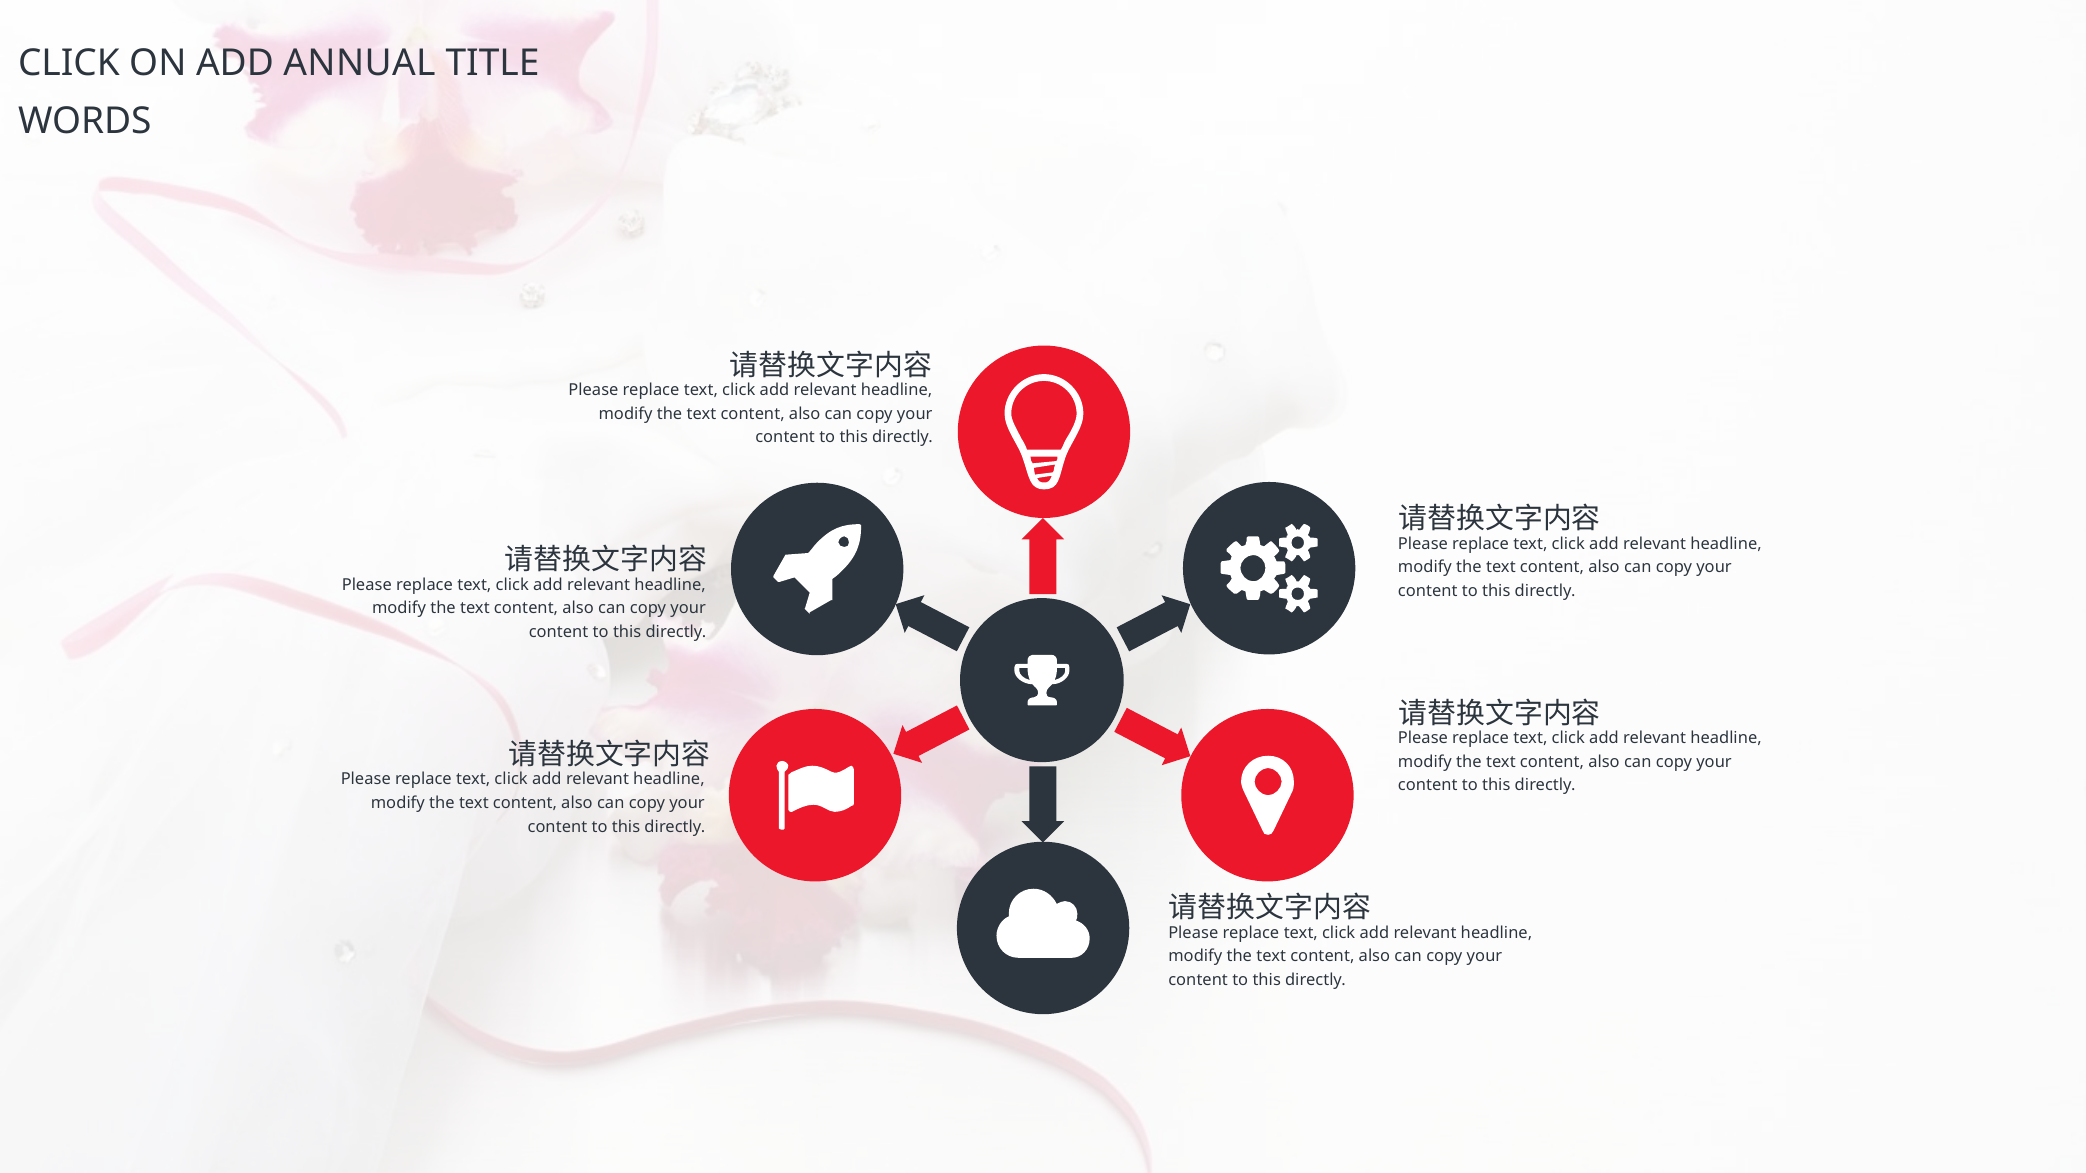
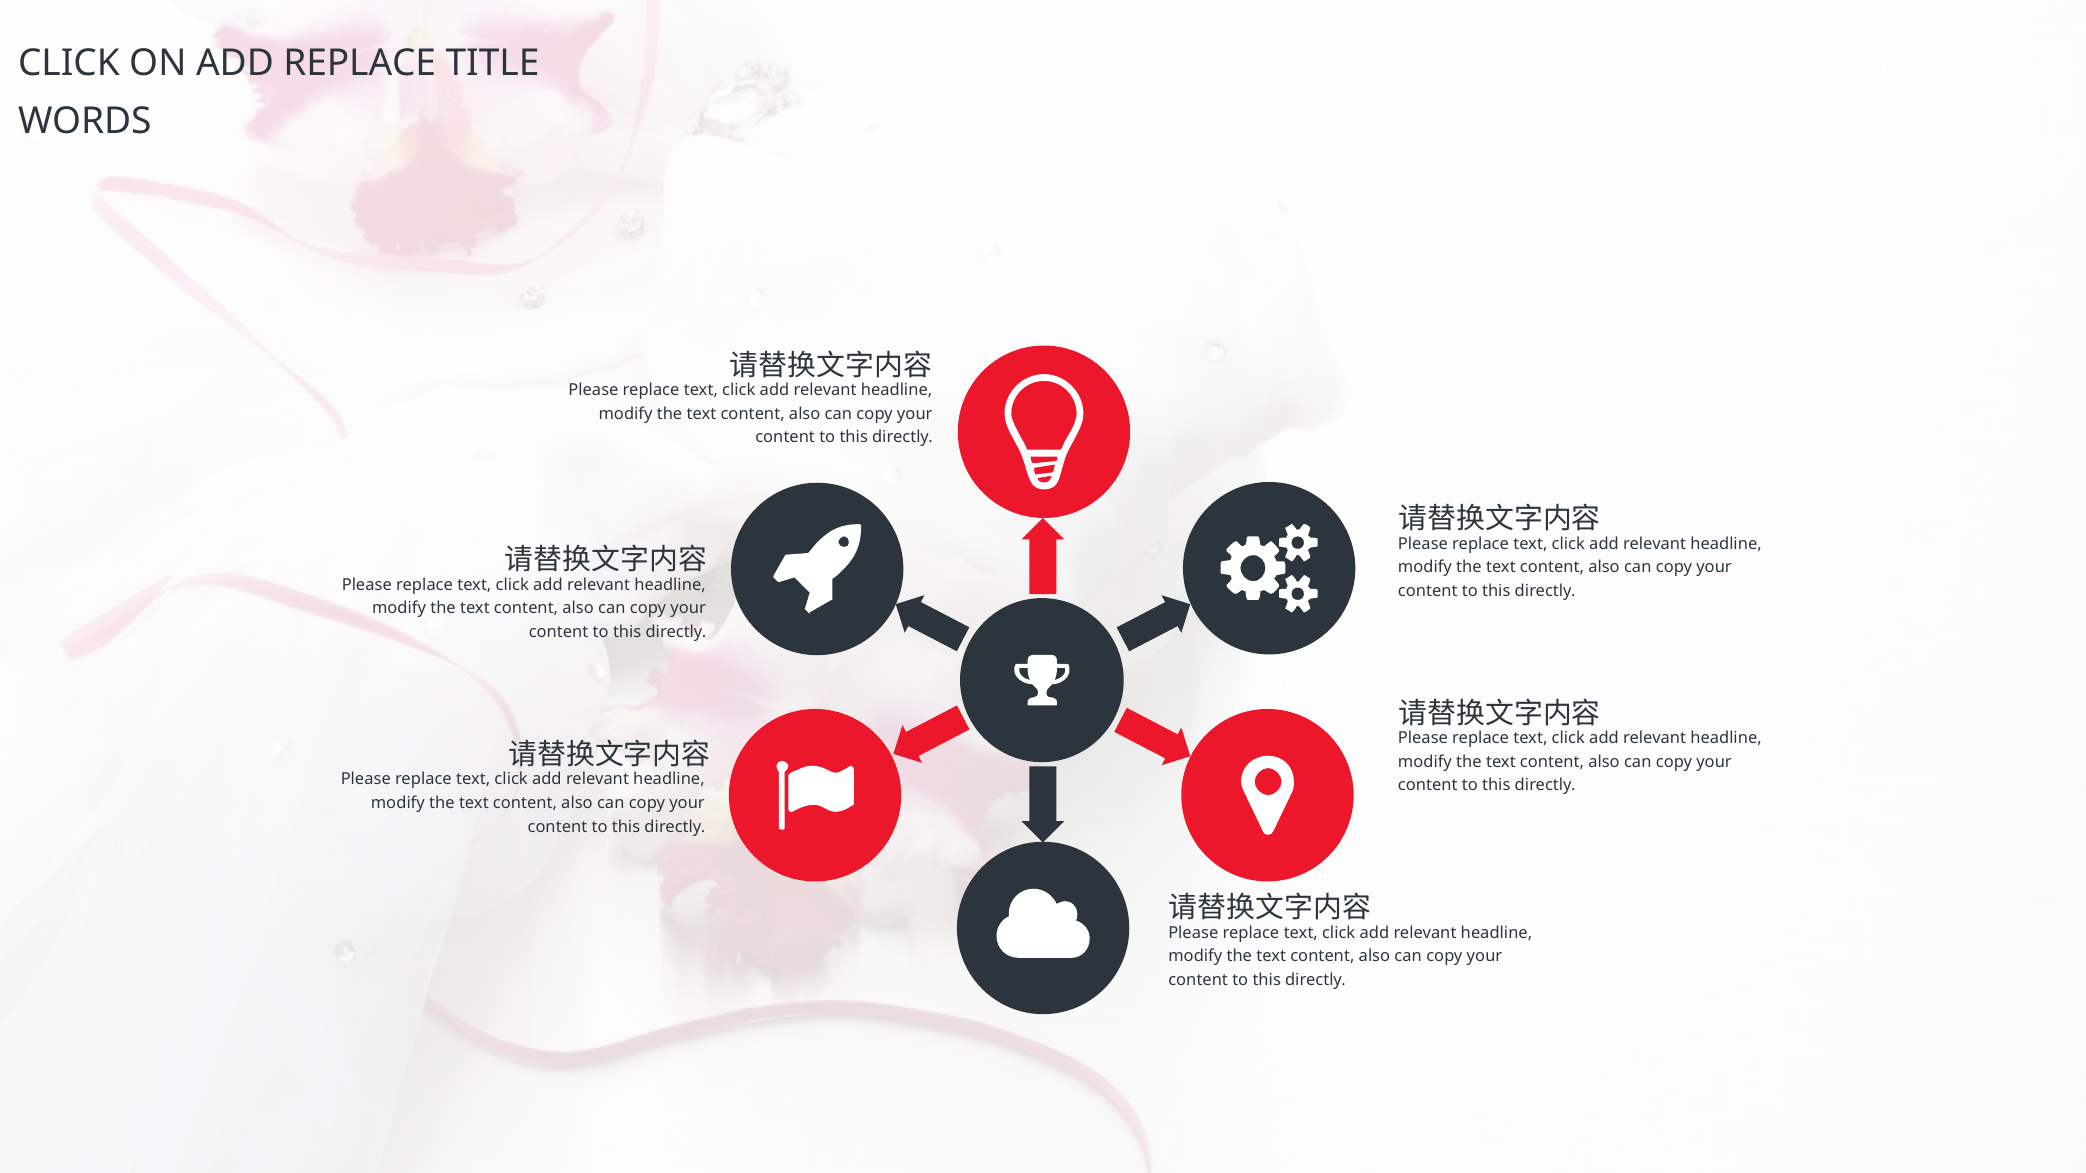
ADD ANNUAL: ANNUAL -> REPLACE (360, 63)
